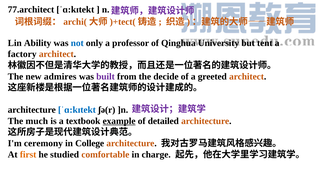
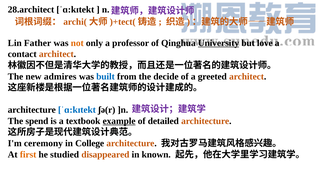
77.architect: 77.architect -> 28.architect (31, 10)
Ability: Ability -> Father (38, 43)
not colour: blue -> orange (77, 43)
University underline: none -> present (219, 43)
tent: tent -> love (265, 43)
factory: factory -> contact (22, 54)
built colour: purple -> blue (106, 76)
much: much -> spend (37, 121)
comfortable: comfortable -> disappeared (105, 154)
charge: charge -> known (156, 154)
